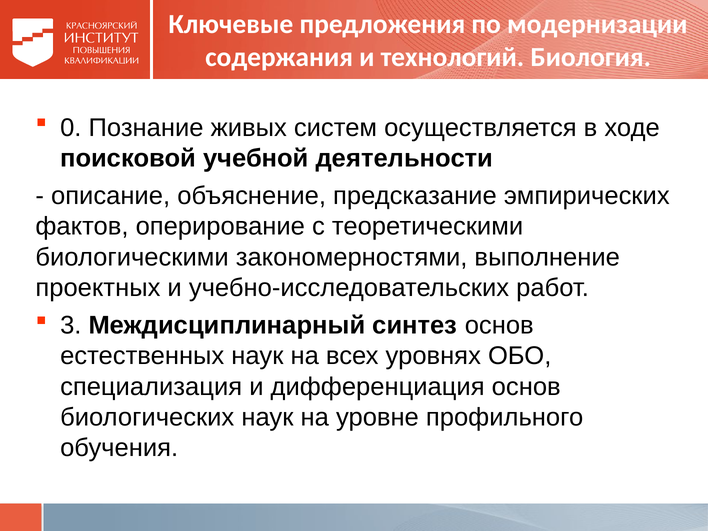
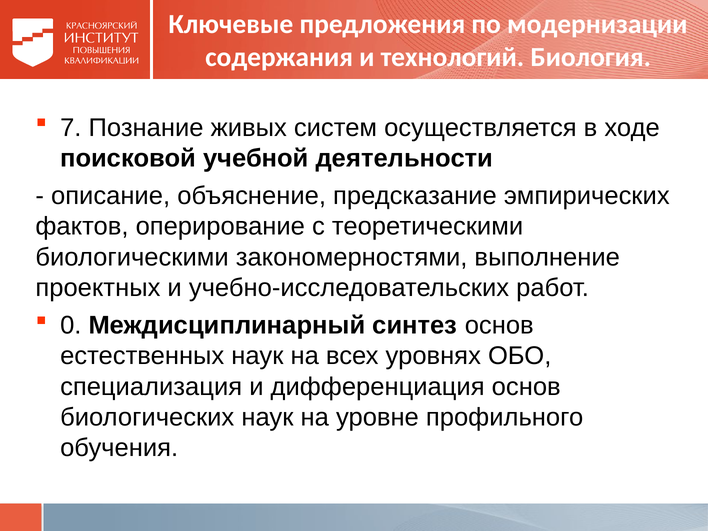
0: 0 -> 7 (71, 128)
3: 3 -> 0 (71, 325)
